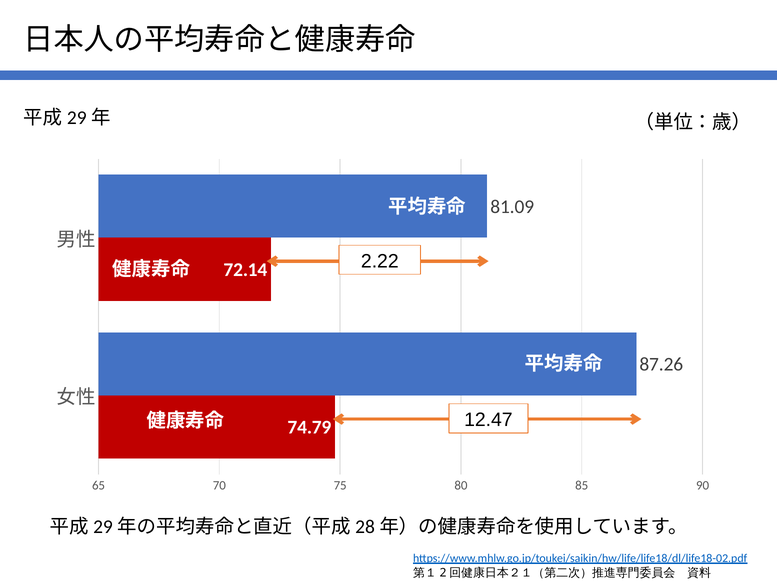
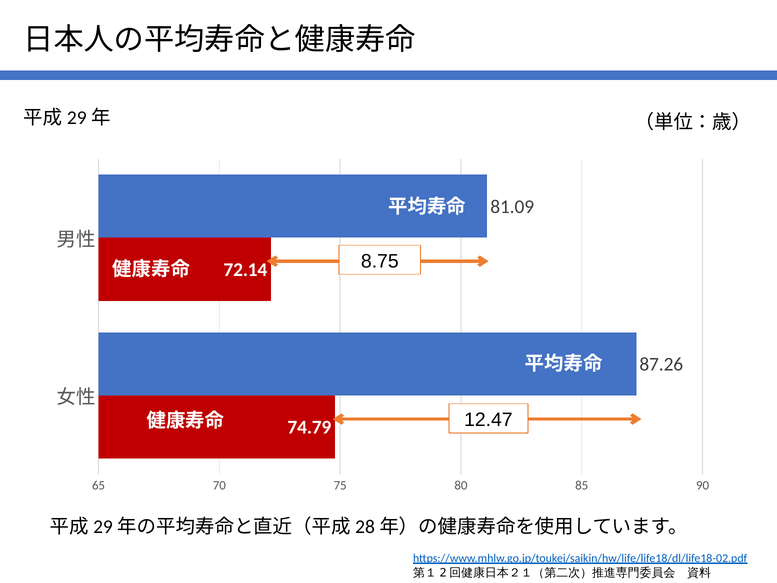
2.22: 2.22 -> 8.75 (380, 261)
